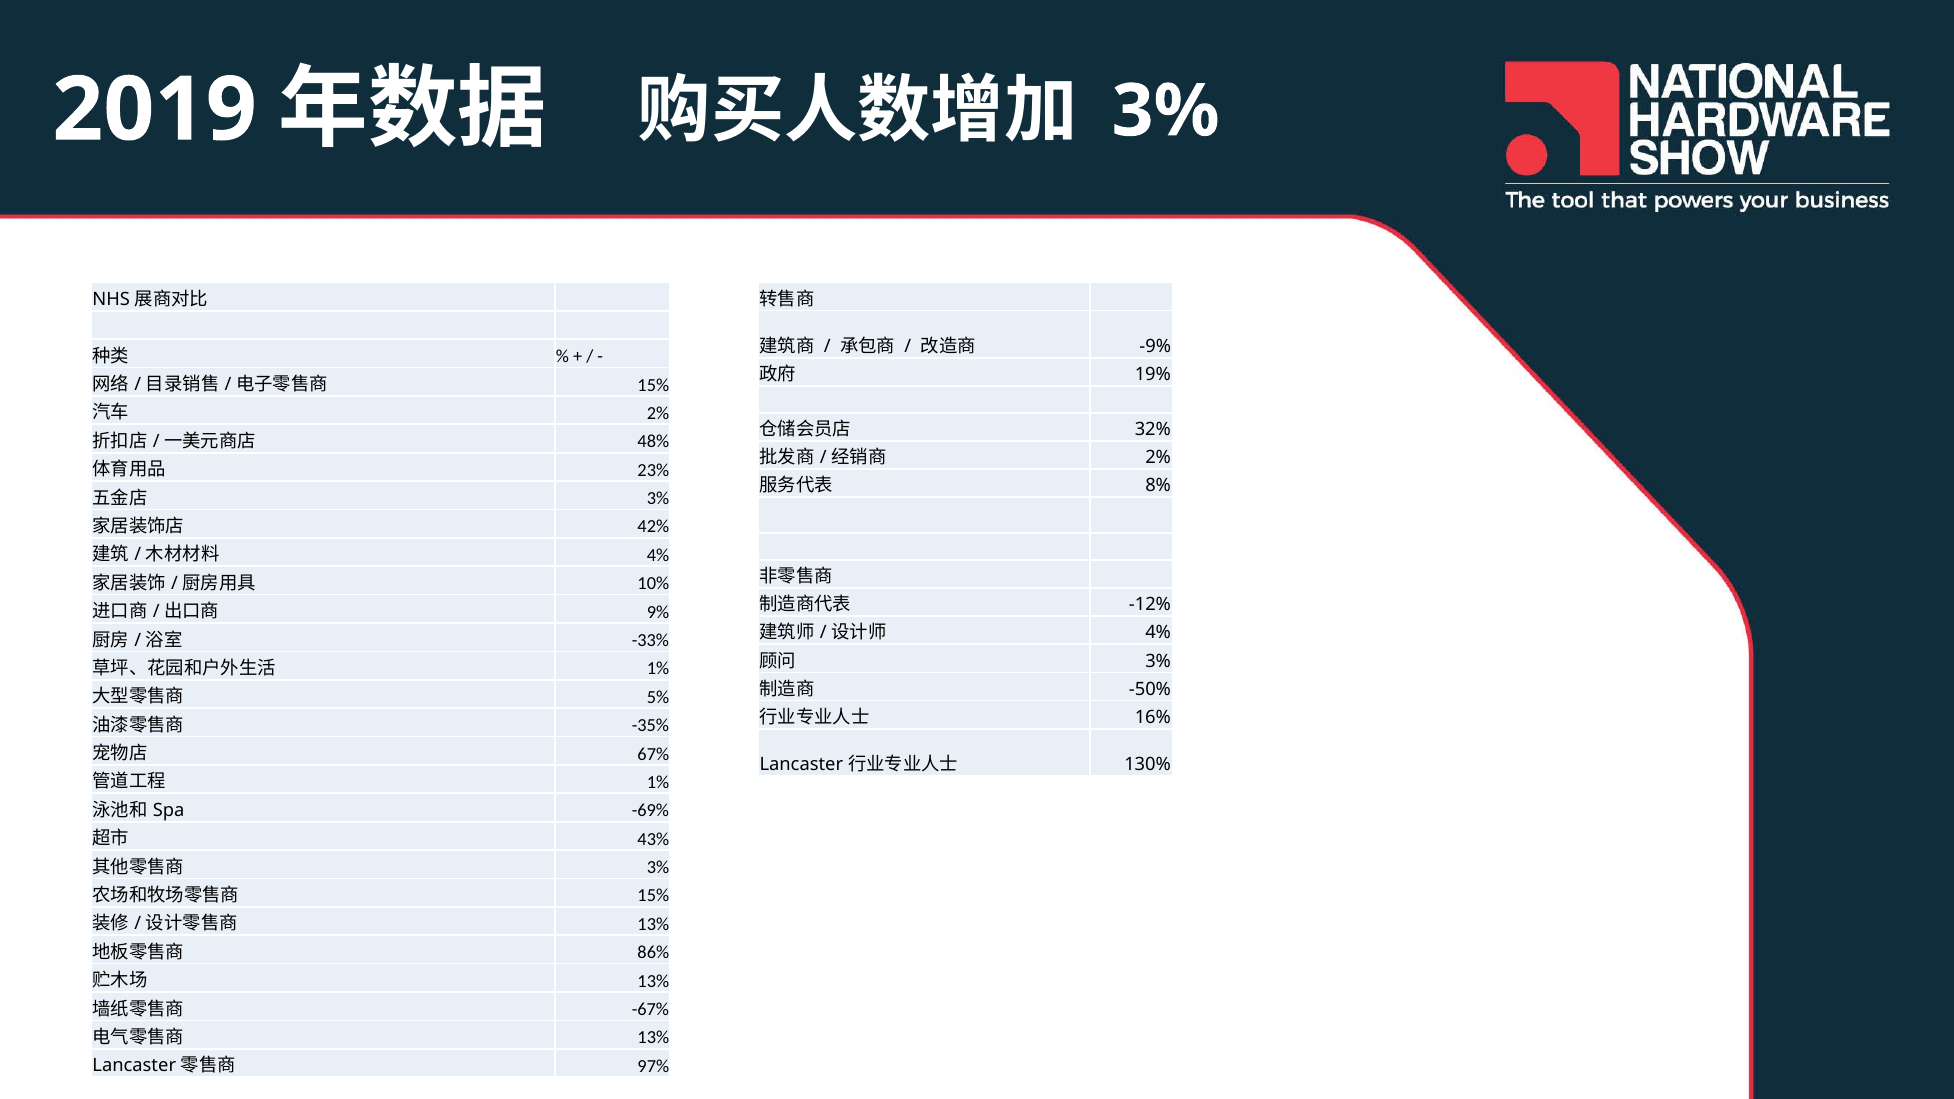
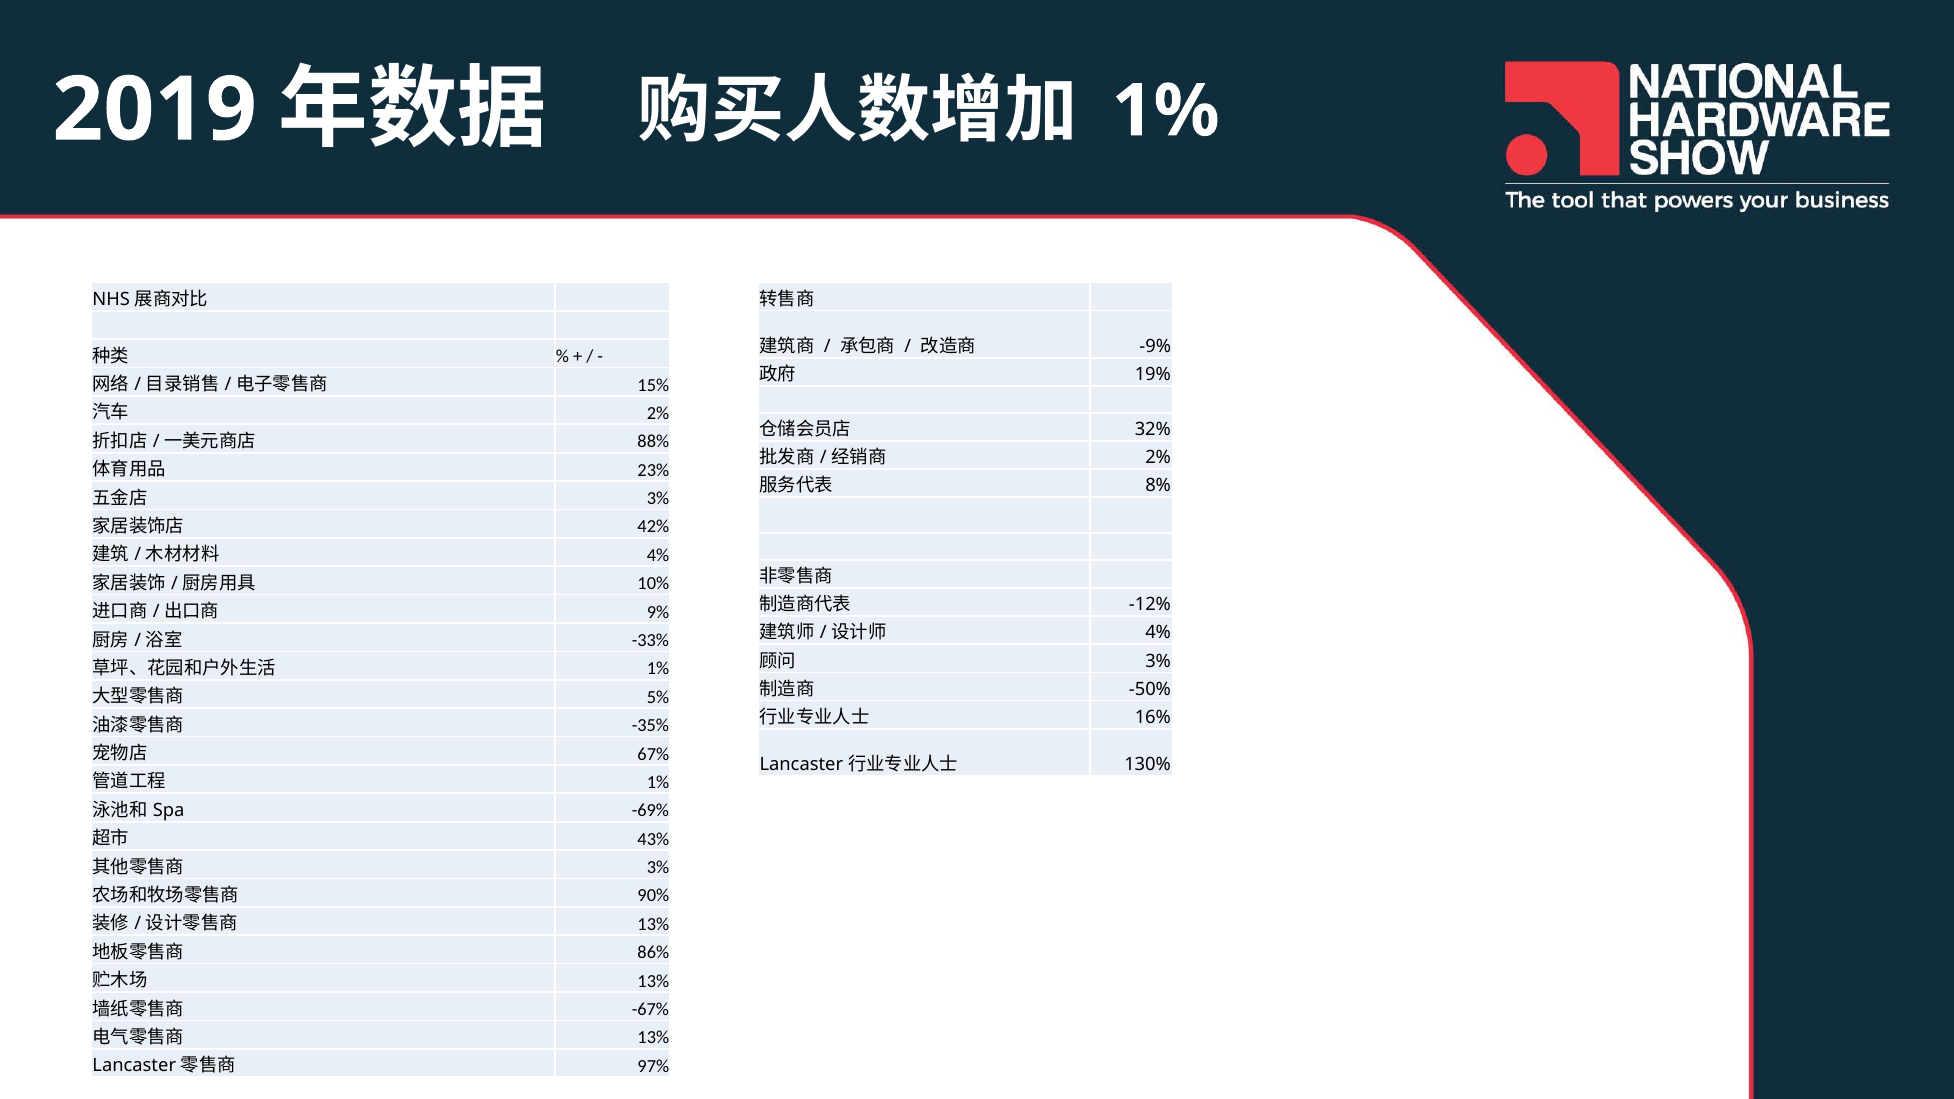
3%: 3% -> 1% (1166, 111)
48%: 48% -> 88% (653, 442)
15%: 15% -> 90% (653, 896)
